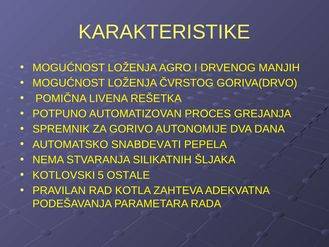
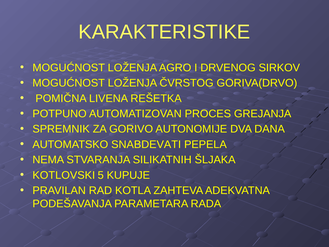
MANJIH: MANJIH -> SIRKOV (279, 68)
OSTALE: OSTALE -> KUPUJE (128, 175)
